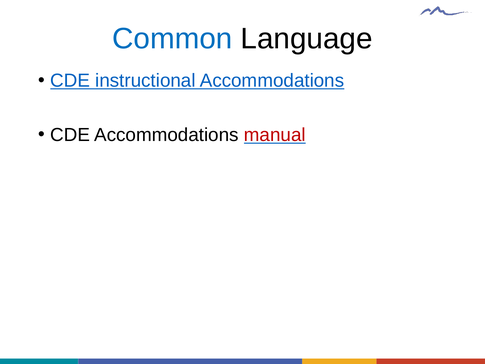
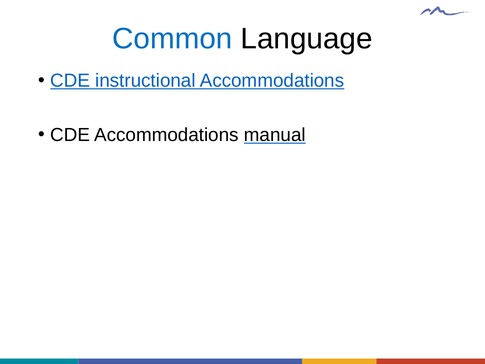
manual colour: red -> black (275, 135)
